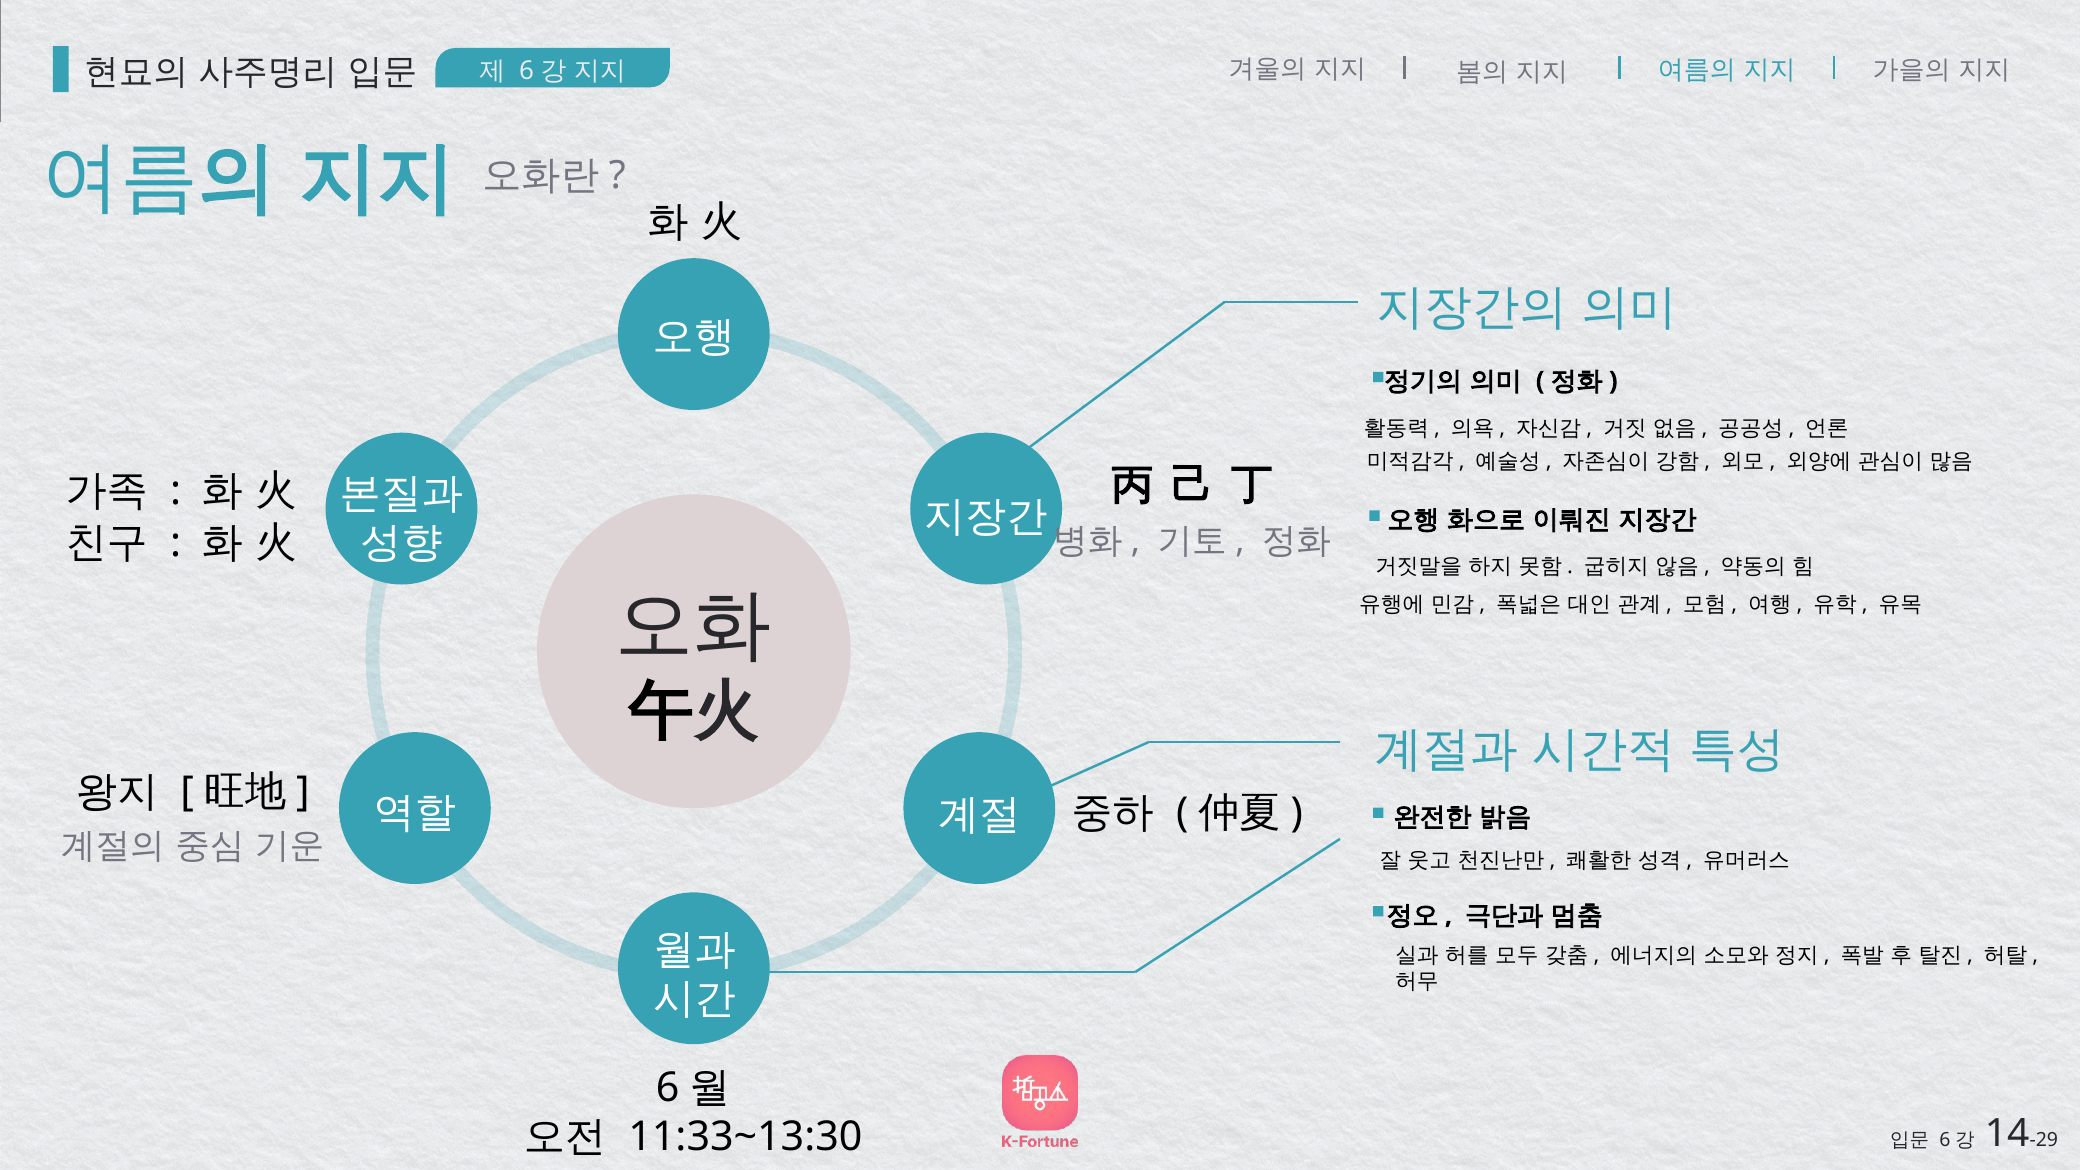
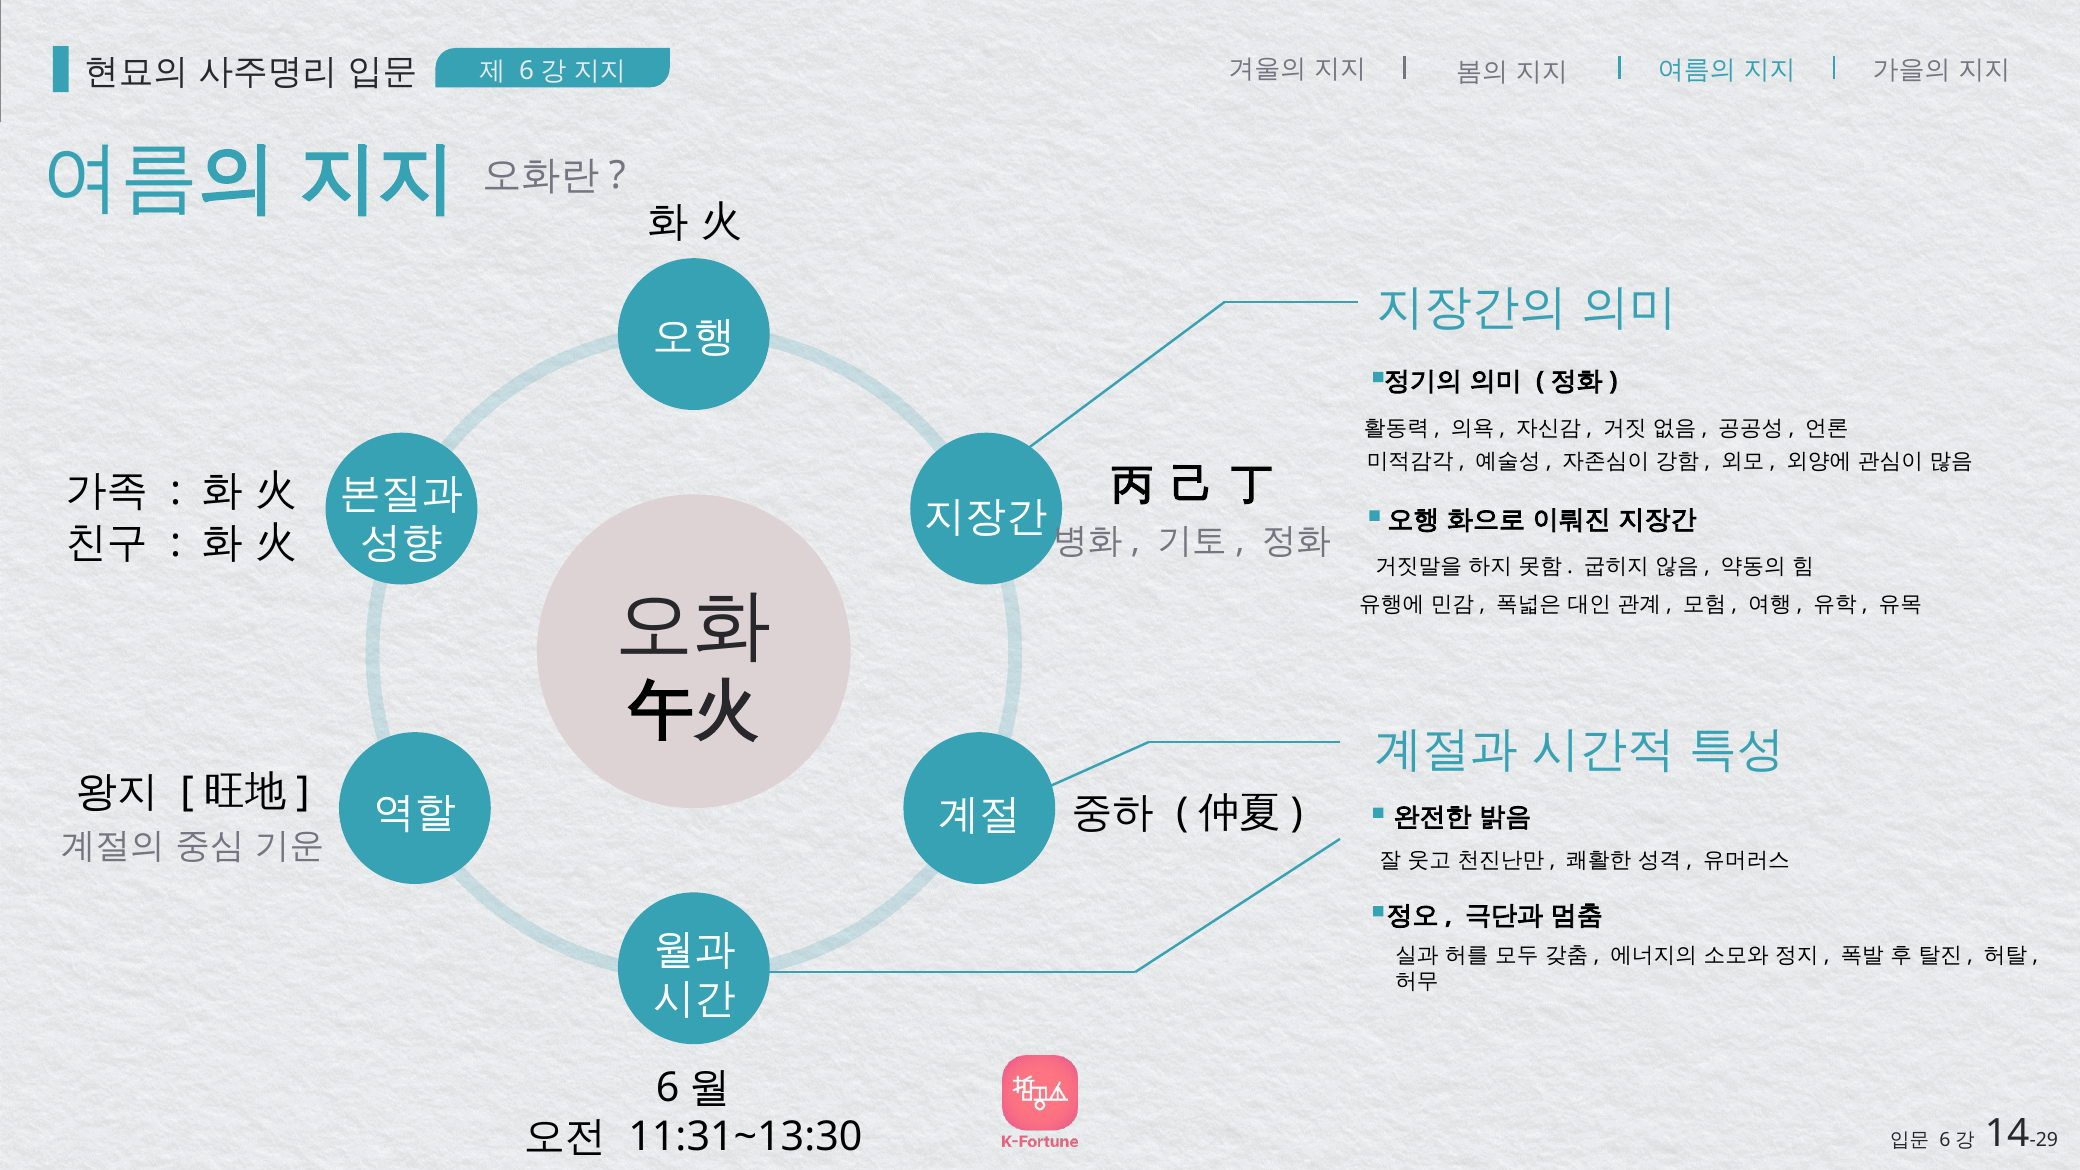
11:33~13:30: 11:33~13:30 -> 11:31~13:30 (745, 1137)
